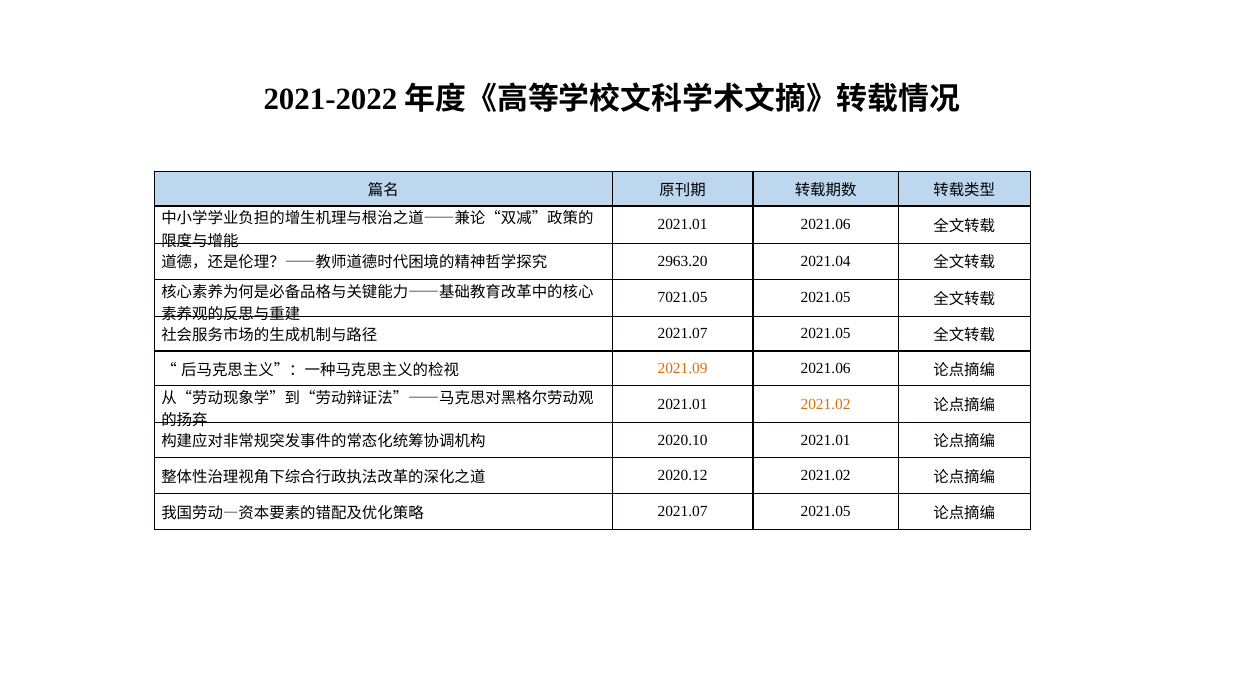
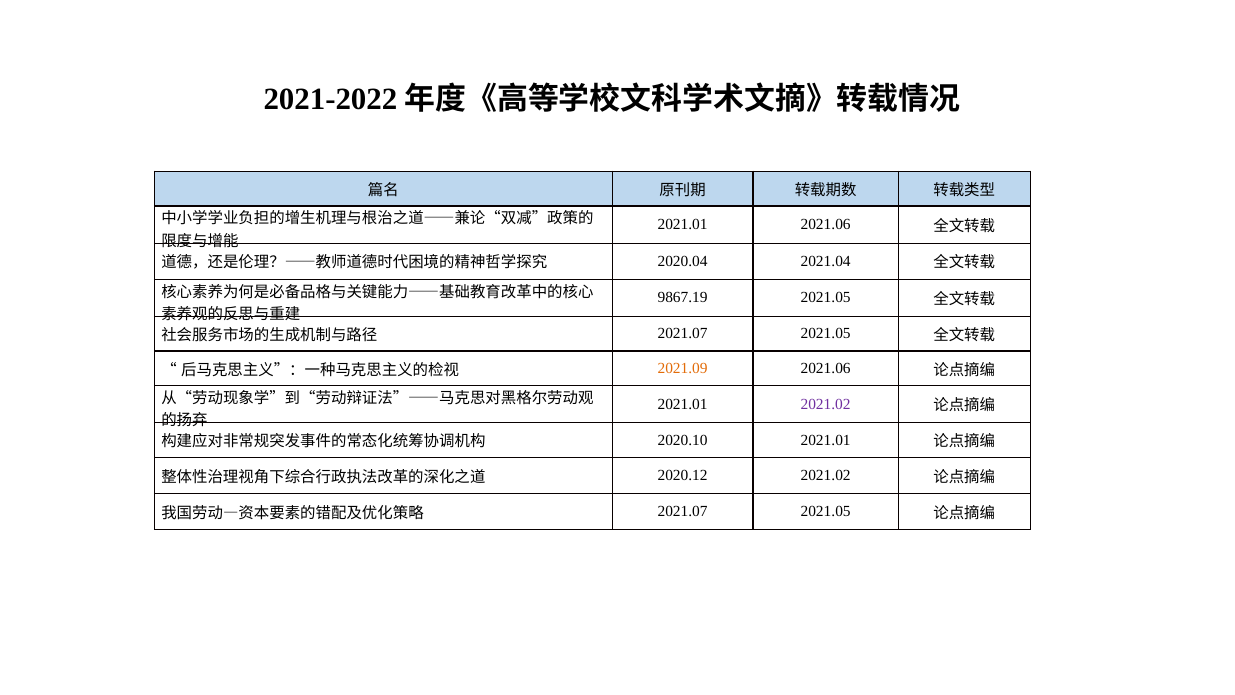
2963.20: 2963.20 -> 2020.04 (683, 261)
7021.05: 7021.05 -> 9867.19 (683, 298)
2021.02 colour: orange -> purple (826, 404)
